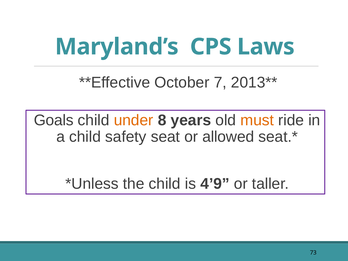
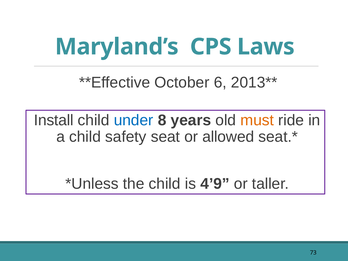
7: 7 -> 6 (220, 83)
Goals: Goals -> Install (54, 120)
under colour: orange -> blue (134, 120)
